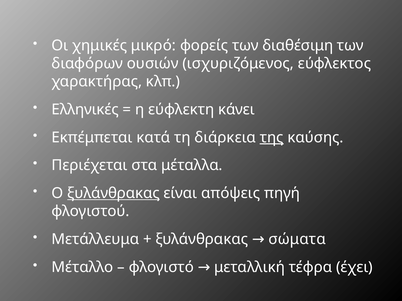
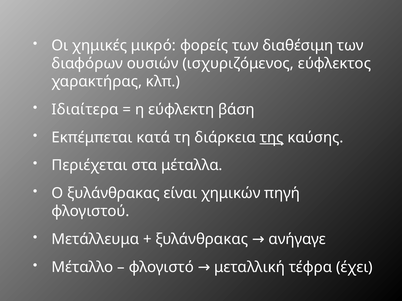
Ελληνικές: Ελληνικές -> Ιδιαίτερα (85, 110)
κάνει: κάνει -> βάση (236, 110)
ξυλάνθρακας underline: present -> none (113, 194)
απόψεις: απόψεις -> χημικών (231, 194)
σώματα: σώματα -> ανήγαγε (297, 240)
